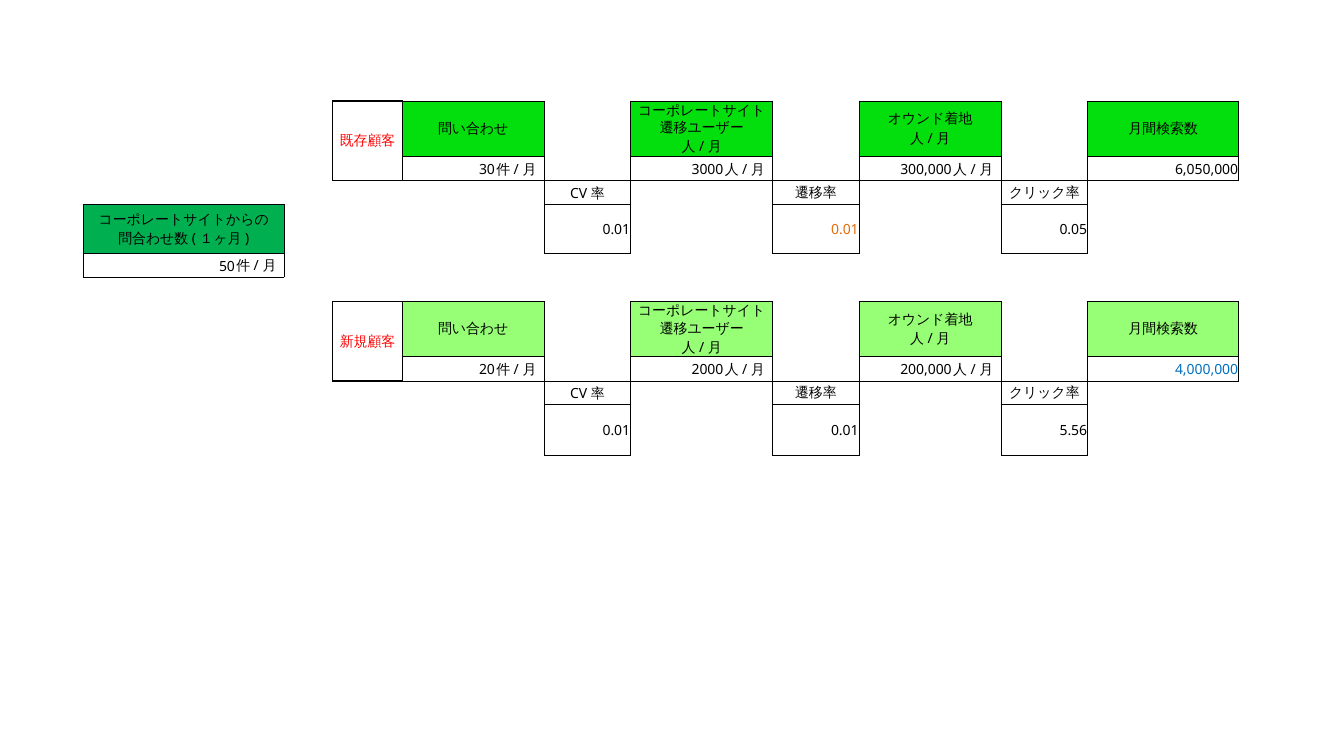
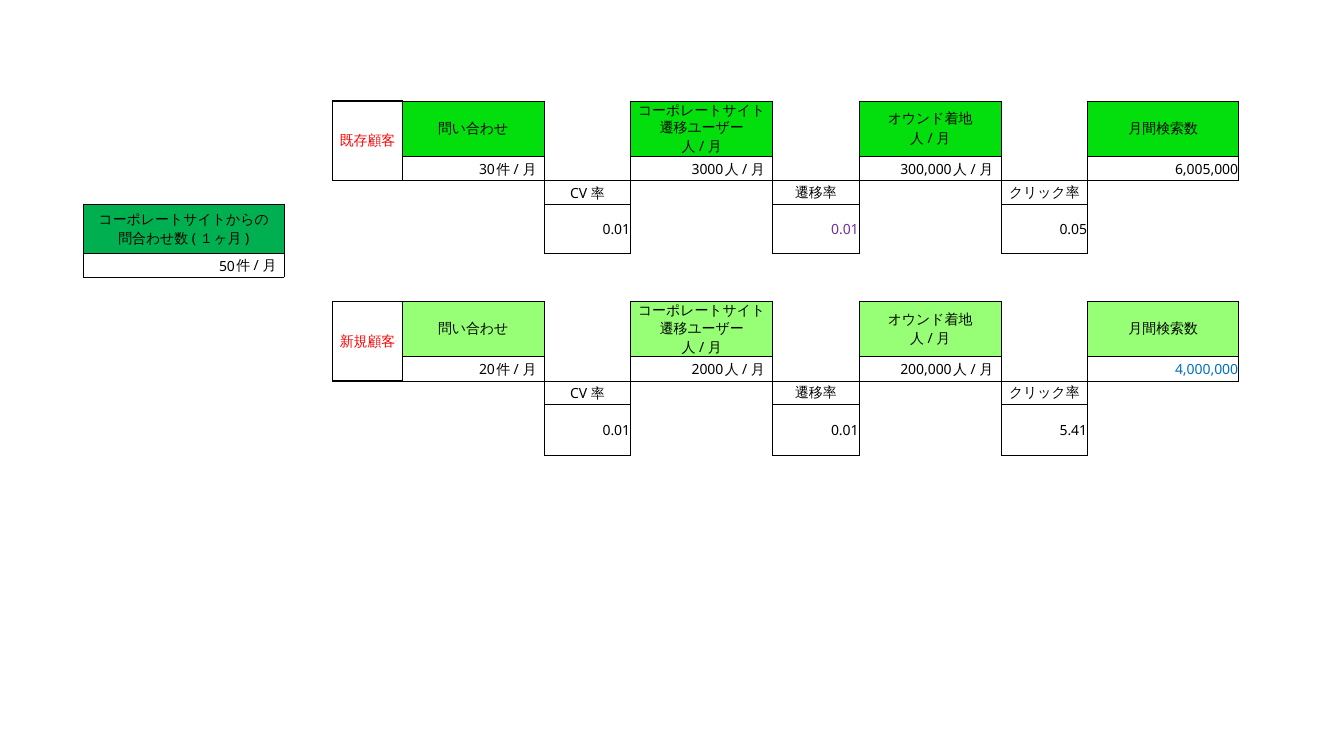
6,050,000: 6,050,000 -> 6,005,000 (1207, 169)
0.01 colour: orange -> purple (845, 230)
5.56: 5.56 -> 5.41 (1073, 431)
